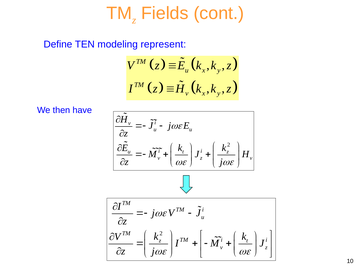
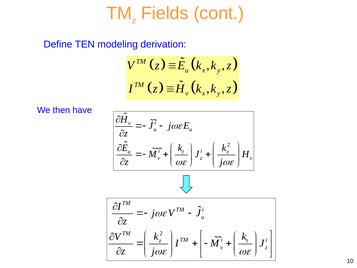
represent: represent -> derivation (163, 44)
